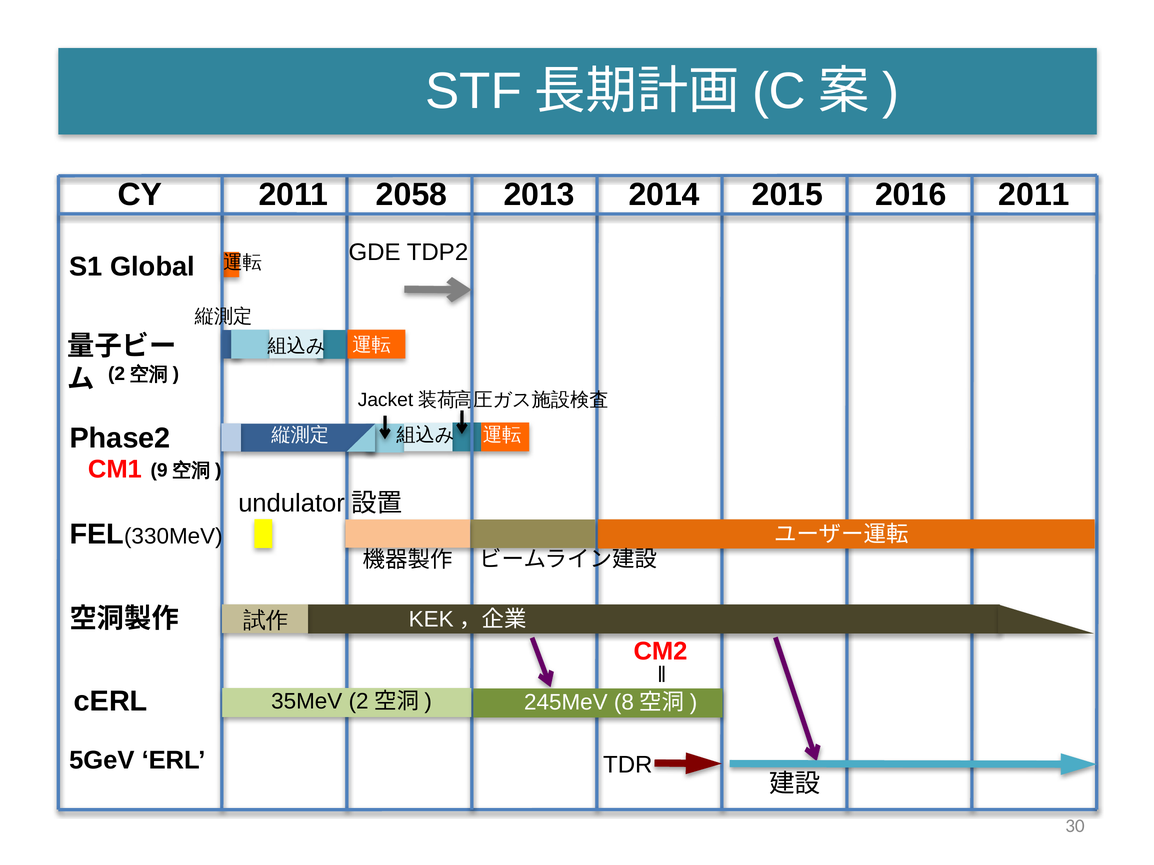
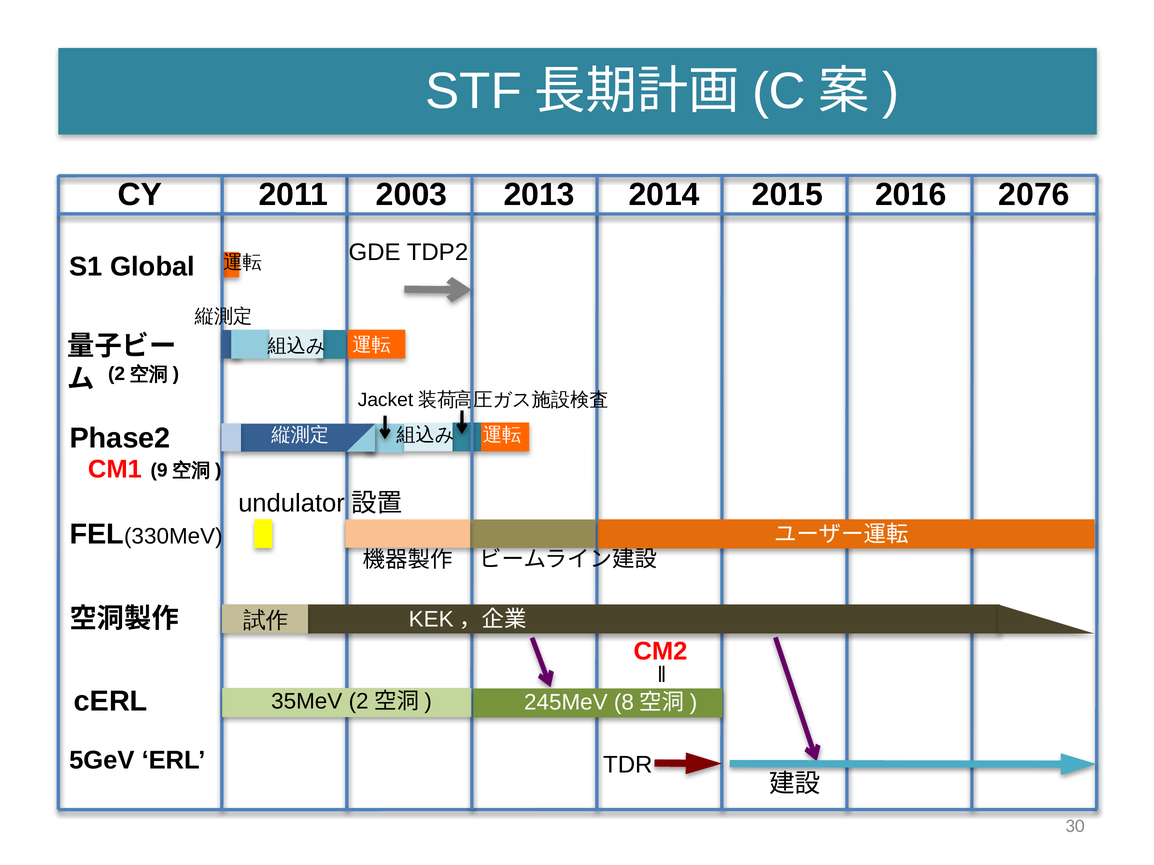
2058: 2058 -> 2003 (412, 195)
2011: 2011 -> 2076 (1034, 195)
